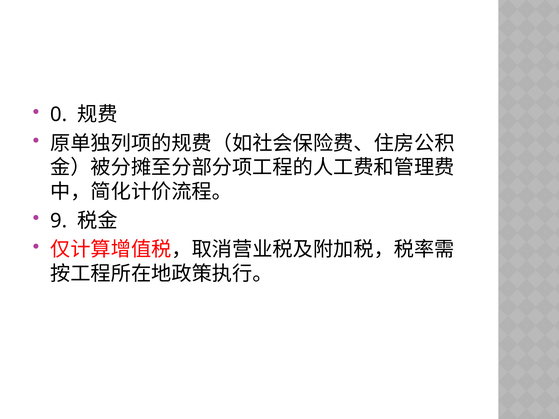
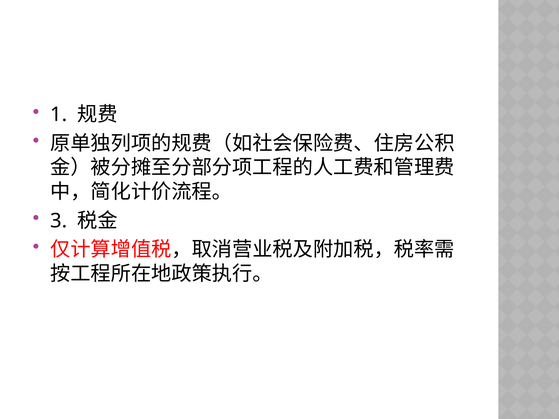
0: 0 -> 1 (59, 115)
9: 9 -> 3 (59, 221)
